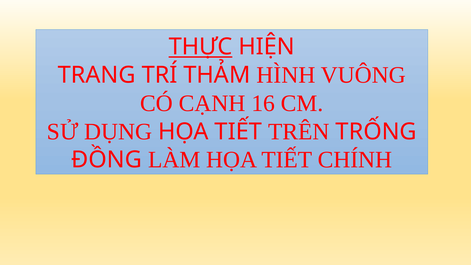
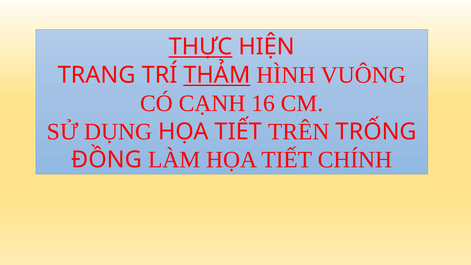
THẢM underline: none -> present (217, 75)
